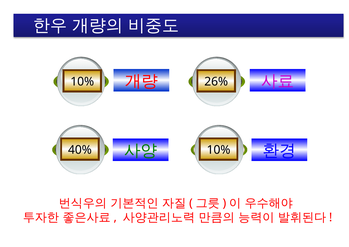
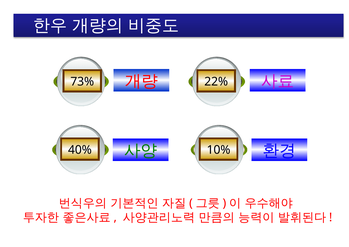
10%: 10% -> 73% (82, 82)
26%: 26% -> 22% (216, 82)
